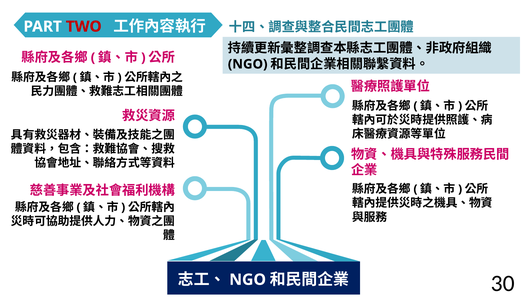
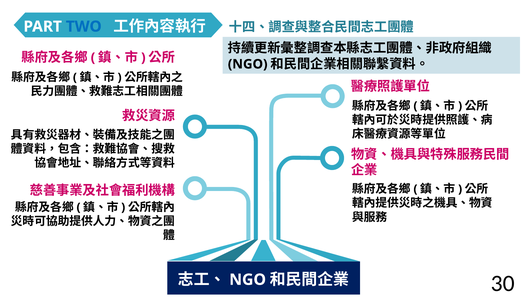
TWO colour: red -> blue (84, 27)
